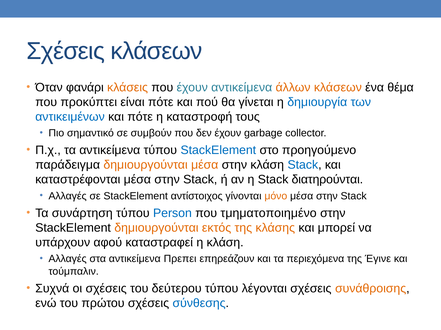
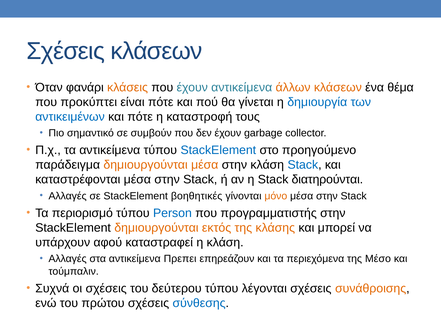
αντίστοιχος: αντίστοιχος -> βοηθητικές (197, 196)
συνάρτηση: συνάρτηση -> περιορισμό (82, 214)
τμηματοποιημένο: τμηματοποιημένο -> προγραμματιστής (269, 214)
Έγινε: Έγινε -> Μέσο (378, 259)
